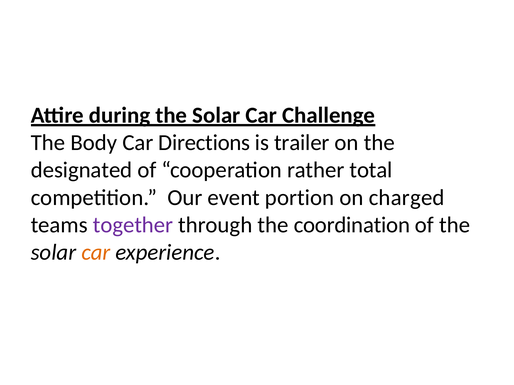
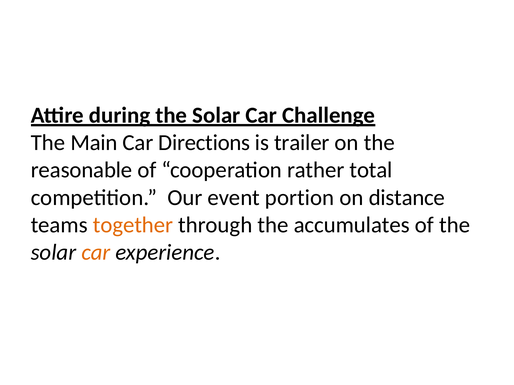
Body: Body -> Main (94, 143)
designated: designated -> reasonable (82, 170)
charged: charged -> distance (407, 198)
together colour: purple -> orange (133, 225)
coordination: coordination -> accumulates (352, 225)
